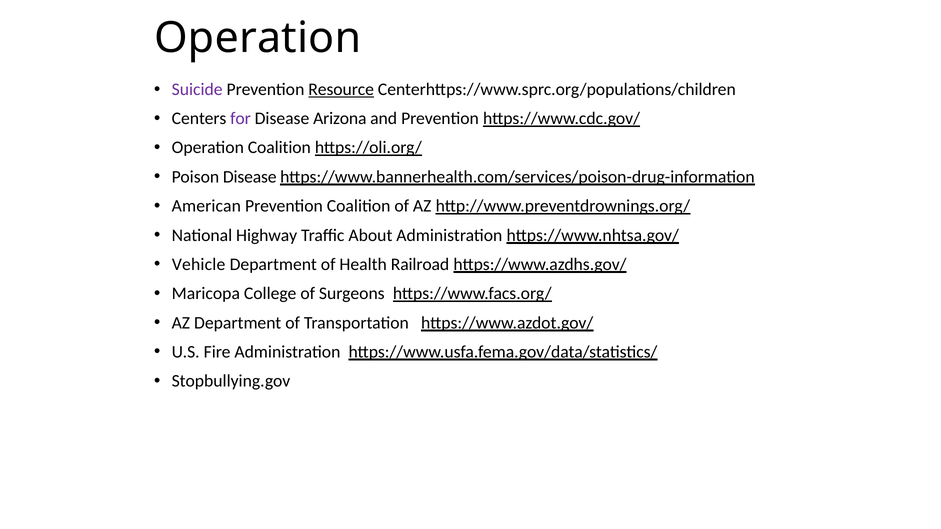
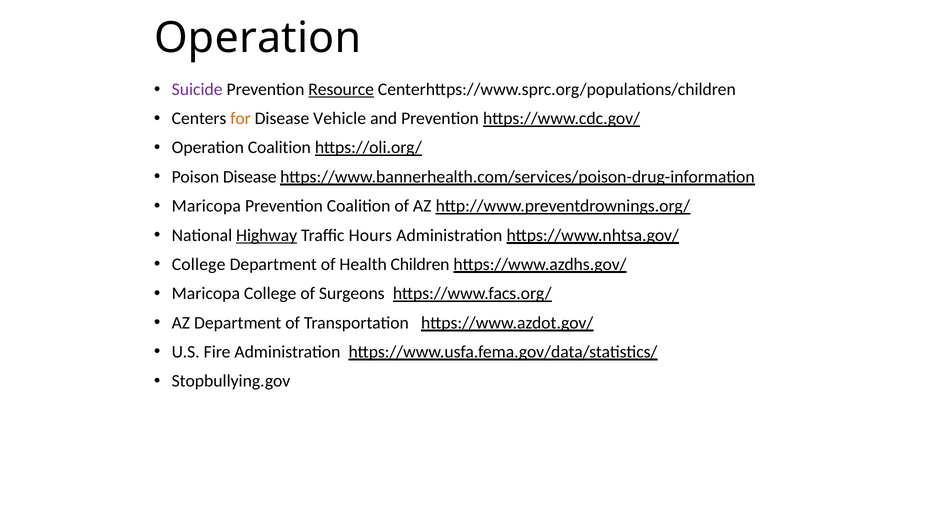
for colour: purple -> orange (240, 119)
Arizona: Arizona -> Vehicle (340, 119)
American: American -> Maricopa (206, 206)
Highway underline: none -> present (267, 235)
About: About -> Hours (370, 235)
Vehicle: Vehicle -> College (199, 265)
Railroad: Railroad -> Children (420, 265)
